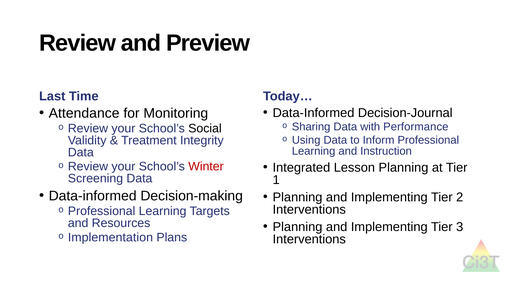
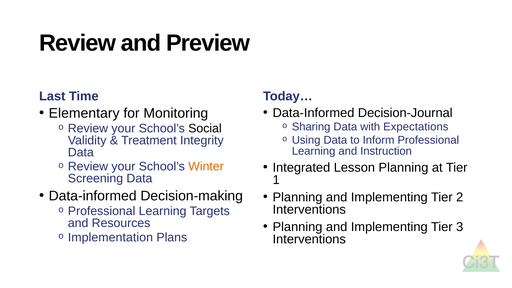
Attendance: Attendance -> Elementary (84, 113)
Performance: Performance -> Expectations (416, 127)
Winter colour: red -> orange (206, 167)
